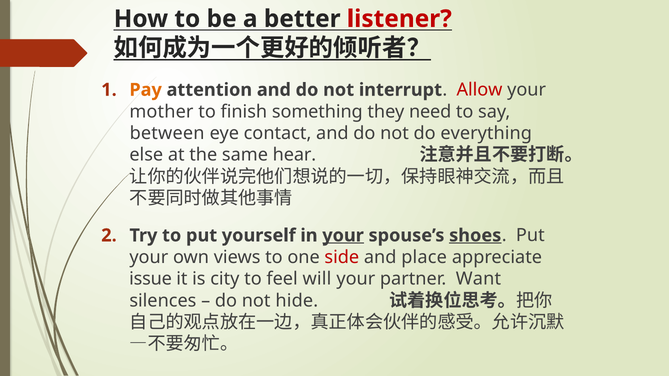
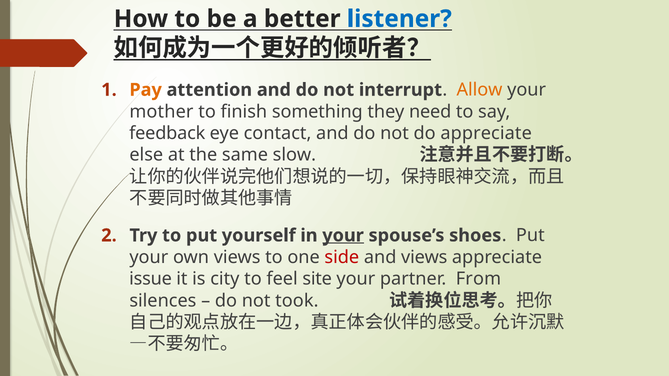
listener colour: red -> blue (399, 19)
Allow colour: red -> orange (480, 90)
between: between -> feedback (167, 133)
do everything: everything -> appreciate (486, 133)
hear: hear -> slow (294, 155)
shoes underline: present -> none (475, 236)
and place: place -> views (424, 257)
will: will -> site (317, 279)
Want: Want -> From (478, 279)
hide: hide -> took (297, 301)
